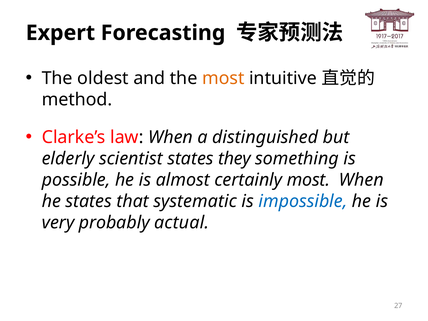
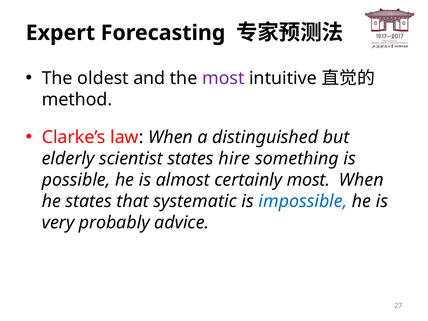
most colour: orange -> purple (223, 78)
they: they -> hire (234, 159)
actual: actual -> advice (182, 223)
